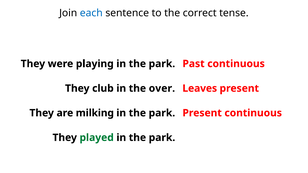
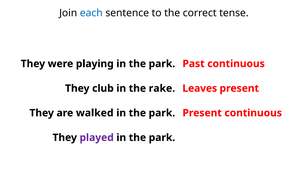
over: over -> rake (162, 88)
milking: milking -> walked (95, 113)
played colour: green -> purple (97, 138)
